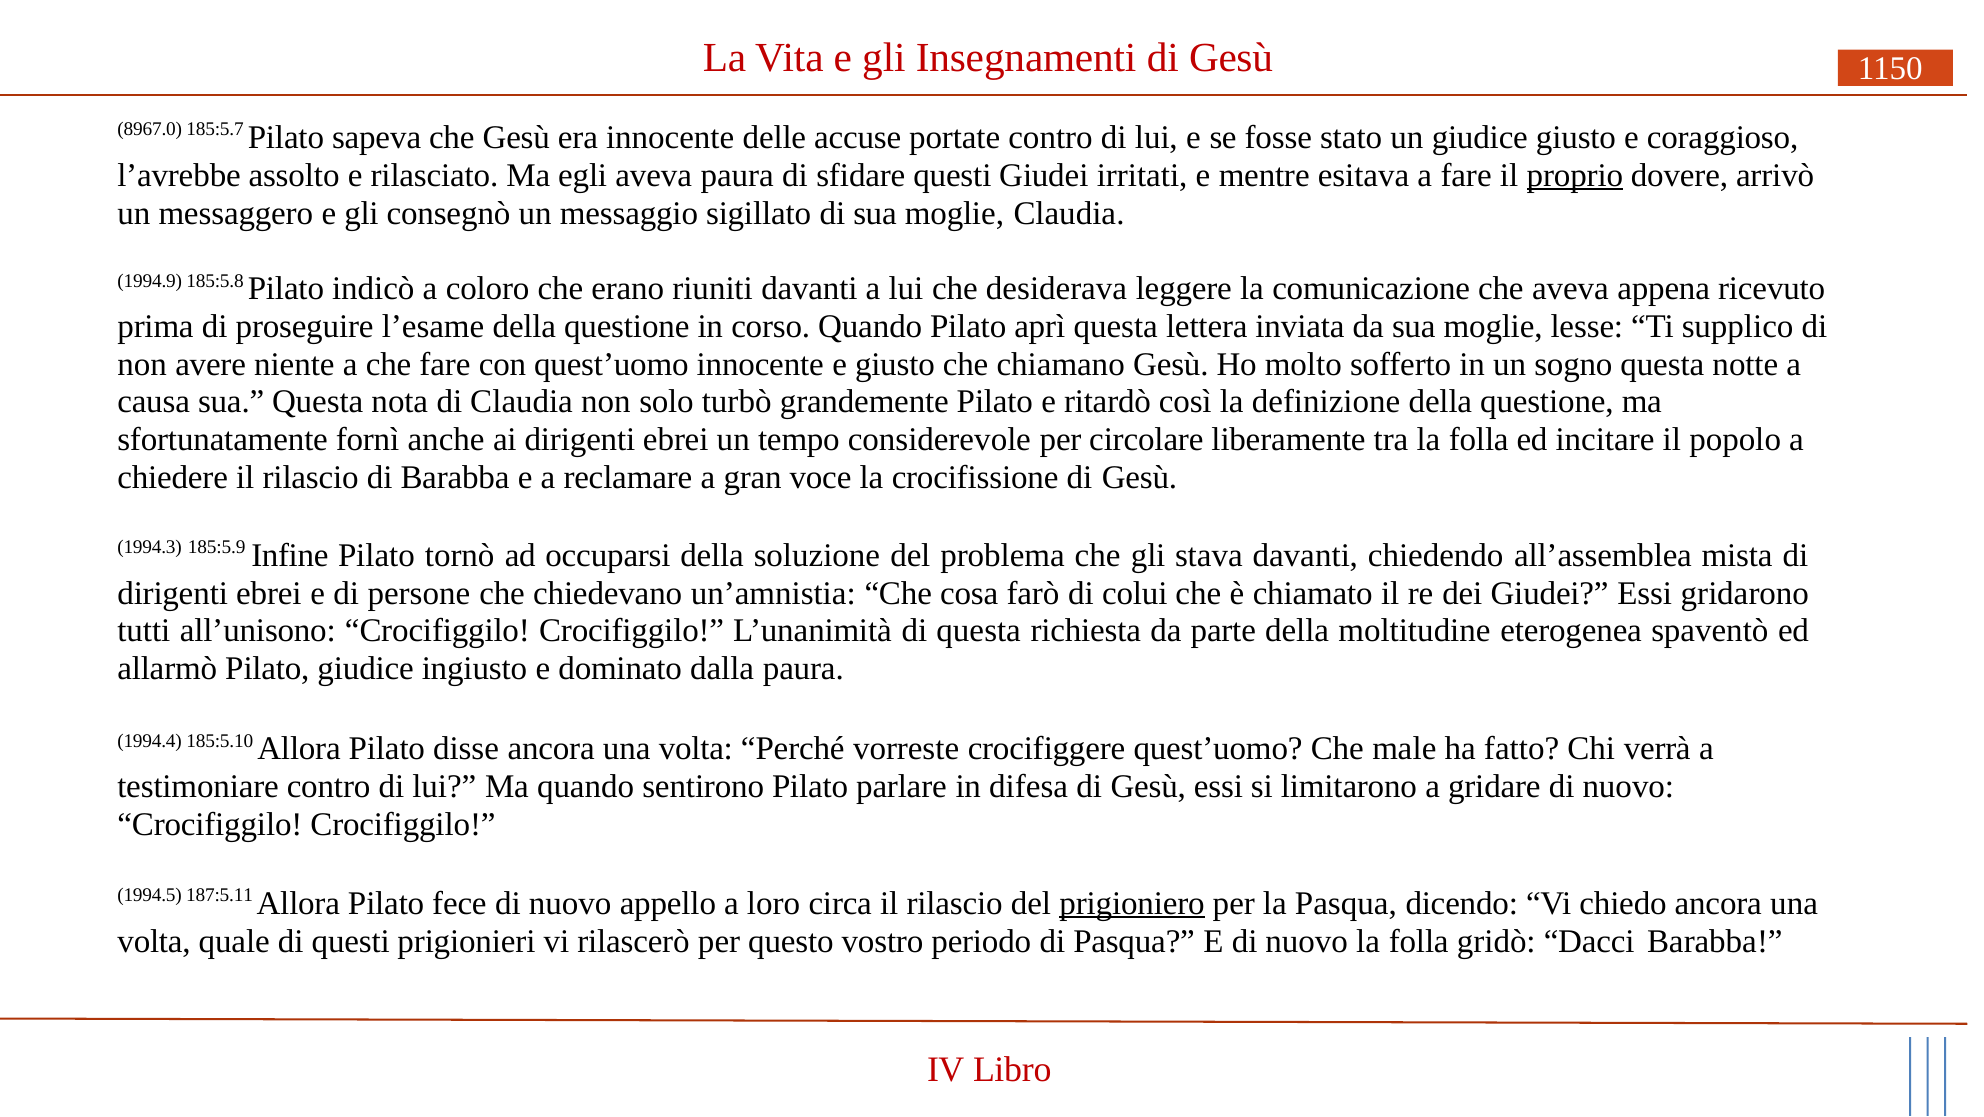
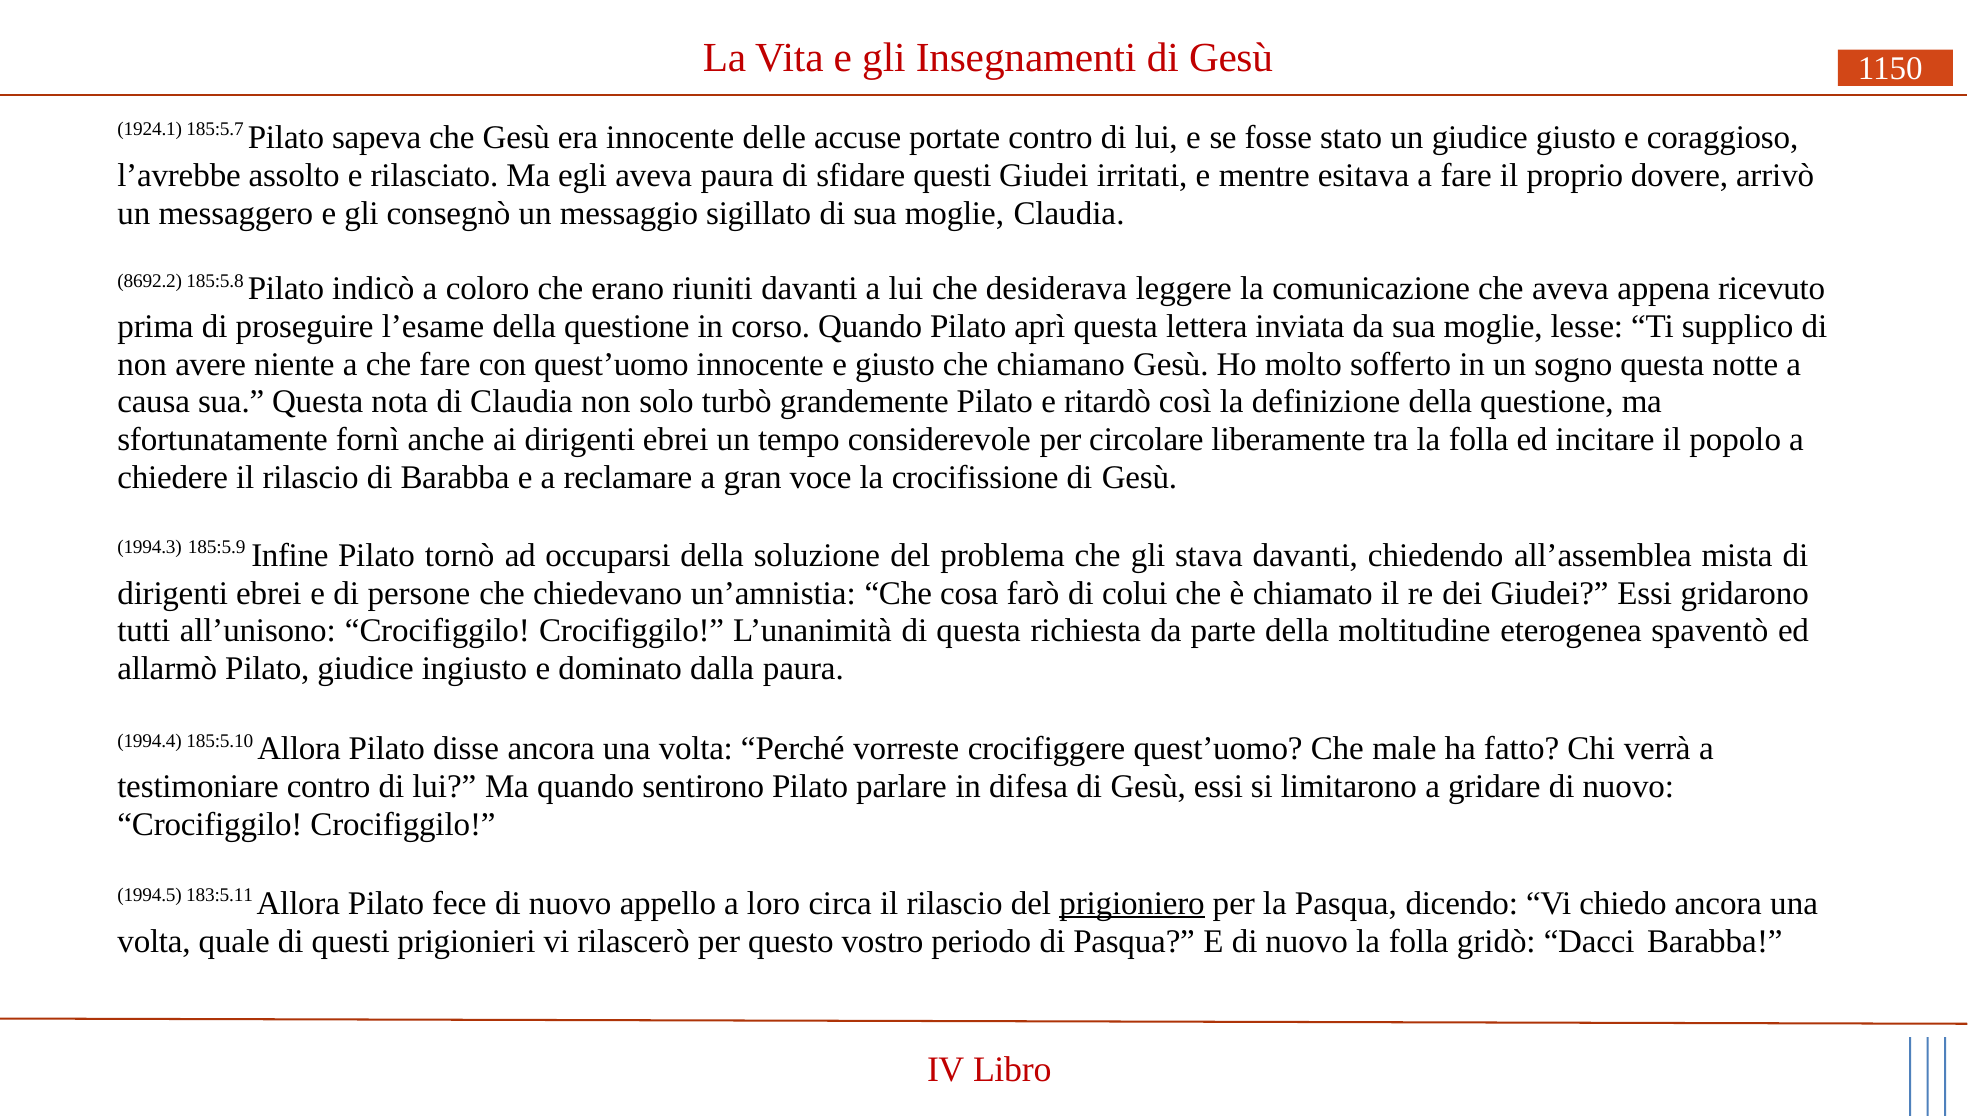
8967.0: 8967.0 -> 1924.1 (150, 129)
proprio underline: present -> none (1575, 175)
1994.9: 1994.9 -> 8692.2 (150, 281)
187:5.11: 187:5.11 -> 183:5.11 (220, 895)
